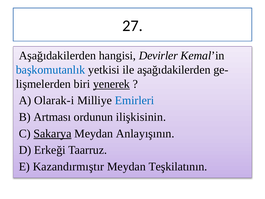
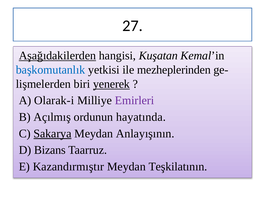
Aşağıdakilerden underline: none -> present (57, 56)
Devirler: Devirler -> Kuşatan (158, 56)
ile aşağıdakilerden: aşağıdakilerden -> mezheplerinden (174, 70)
Emirleri colour: blue -> purple (134, 100)
Artması: Artması -> Açılmış (52, 117)
ilişkisinin: ilişkisinin -> hayatında (141, 117)
Erkeği: Erkeği -> Bizans (50, 150)
